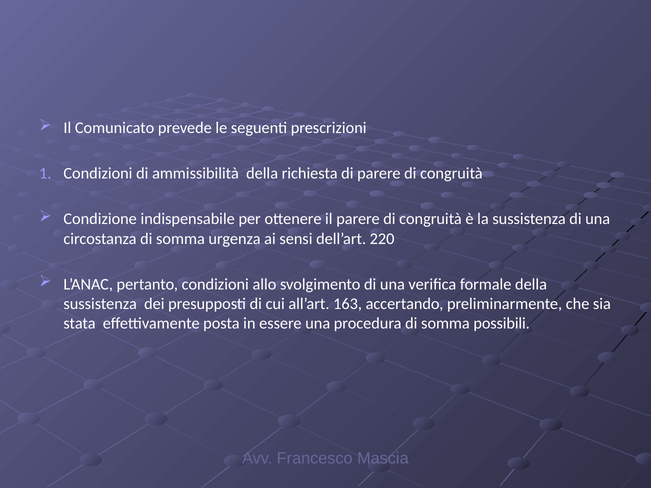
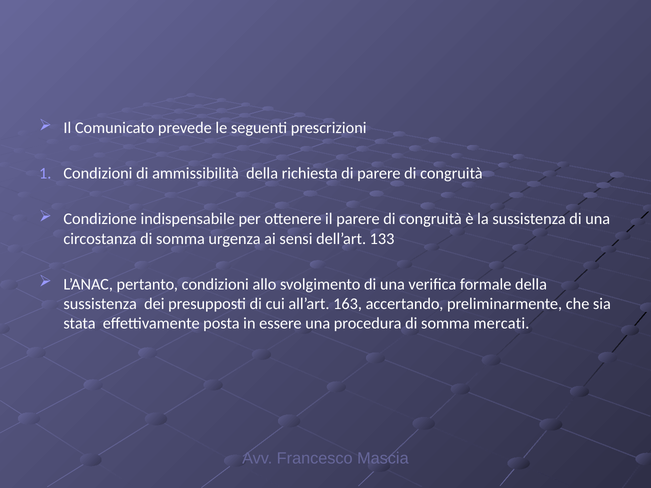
220: 220 -> 133 (382, 239)
possibili: possibili -> mercati (502, 323)
